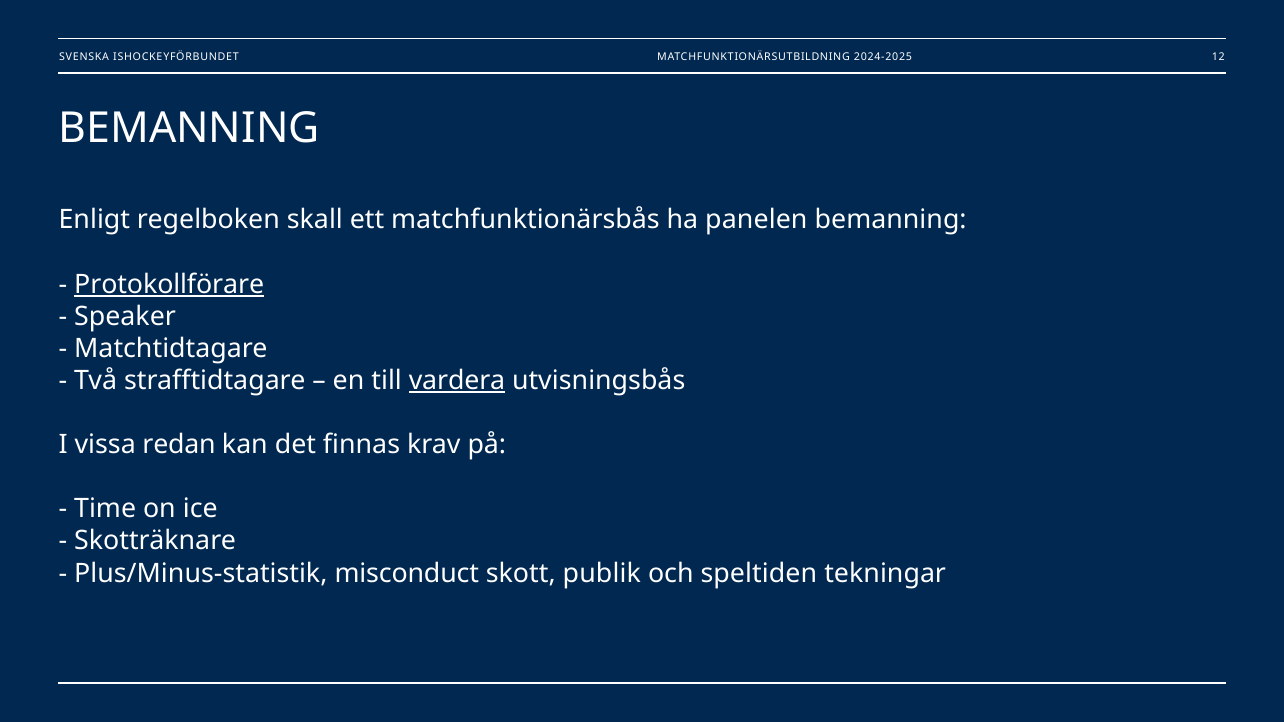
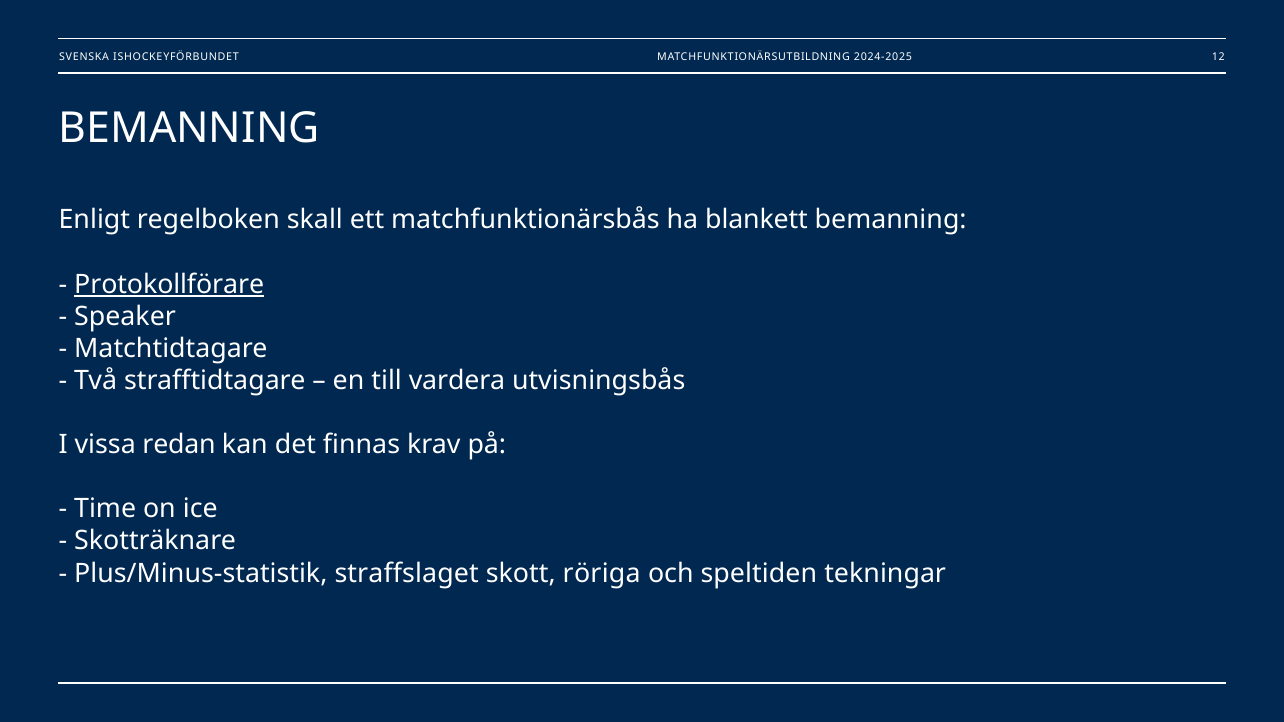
panelen: panelen -> blankett (756, 220)
vardera underline: present -> none (457, 381)
misconduct: misconduct -> straffslaget (407, 573)
publik: publik -> röriga (602, 573)
